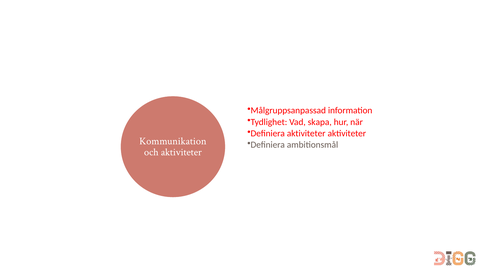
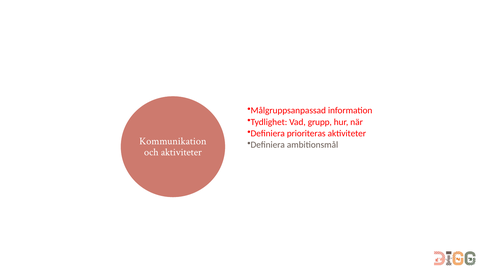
skapa: skapa -> grupp (320, 122)
Definiera aktiviteter: aktiviteter -> prioriteras (306, 133)
